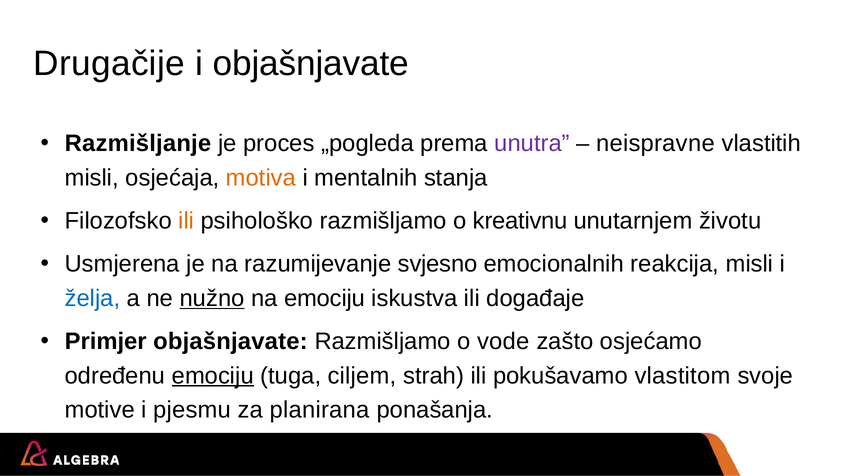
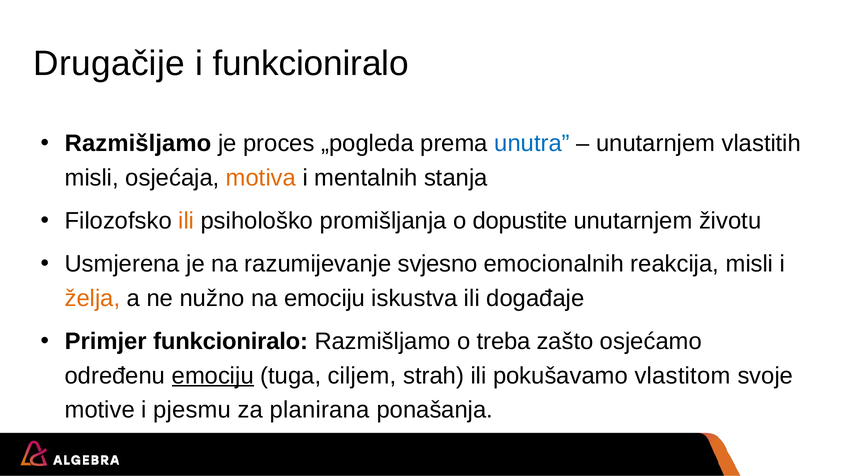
i objašnjavate: objašnjavate -> funkcioniralo (311, 64)
Razmišljanje: Razmišljanje -> Razmišljamo (138, 143)
unutra colour: purple -> blue (532, 143)
neispravne: neispravne -> unutarnjem (656, 143)
psihološko razmišljamo: razmišljamo -> promišljanja (383, 221)
kreativnu: kreativnu -> dopustite (520, 221)
želja colour: blue -> orange (92, 298)
nužno underline: present -> none (212, 298)
Primjer objašnjavate: objašnjavate -> funkcioniralo (231, 341)
vode: vode -> treba (504, 341)
